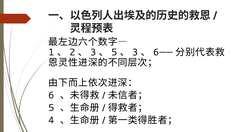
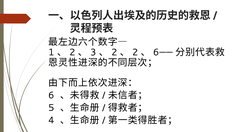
5: 5 -> 2 (114, 53)
3: 3 -> 2 (135, 53)
